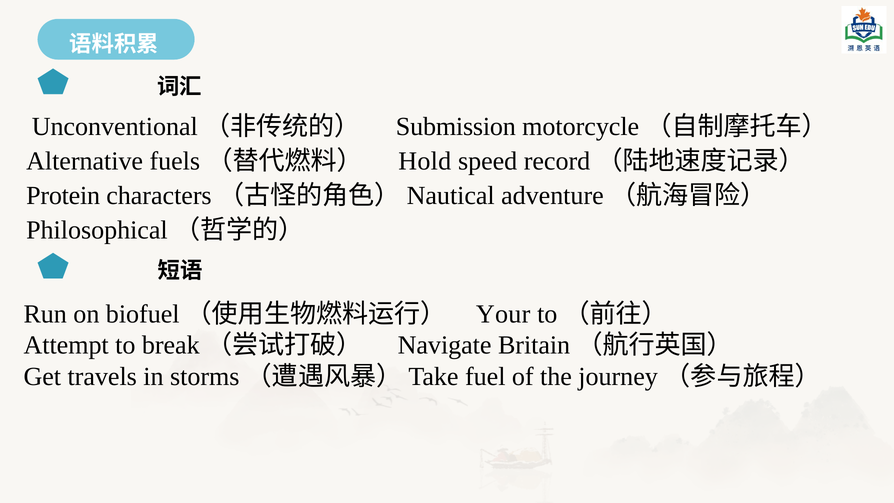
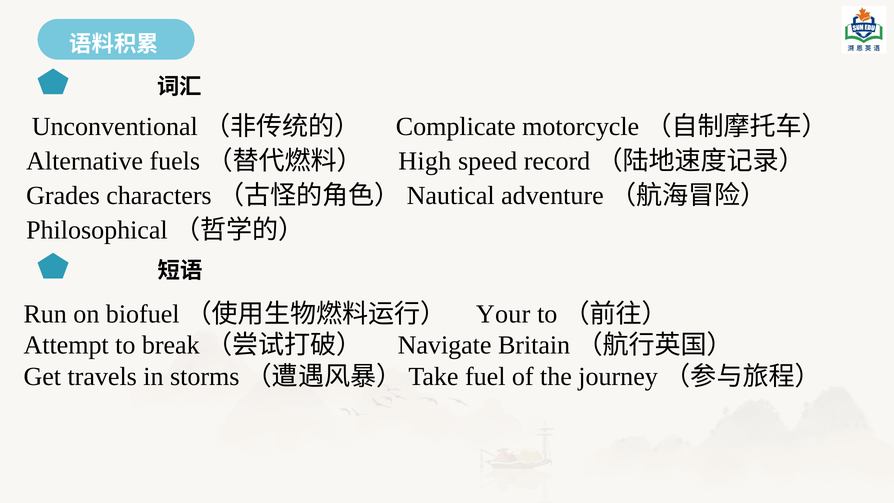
Submission: Submission -> Complicate (456, 127)
Hold: Hold -> High (425, 161)
Protein: Protein -> Grades (63, 196)
